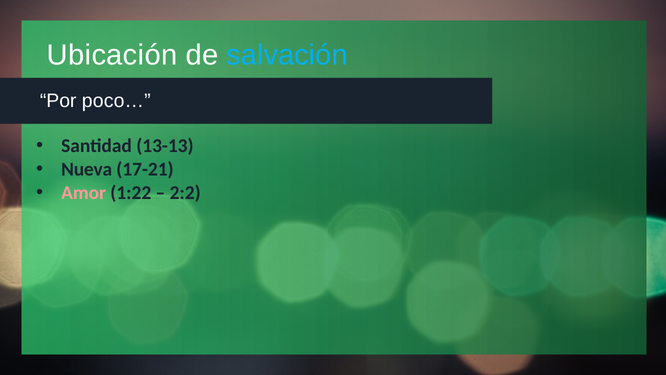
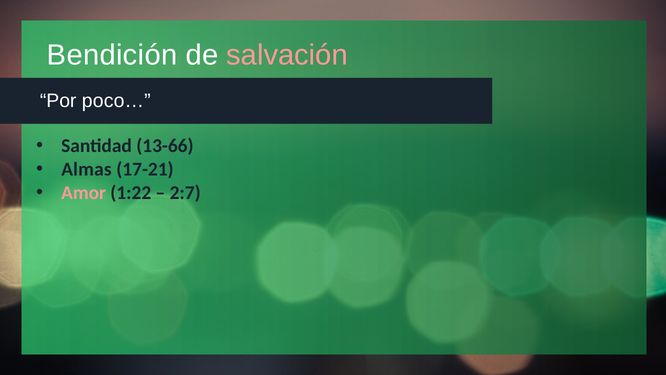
Ubicación: Ubicación -> Bendición (112, 55)
salvación colour: light blue -> pink (287, 55)
13-13: 13-13 -> 13-66 (165, 146)
Nueva: Nueva -> Almas (86, 169)
2:2: 2:2 -> 2:7 (185, 192)
